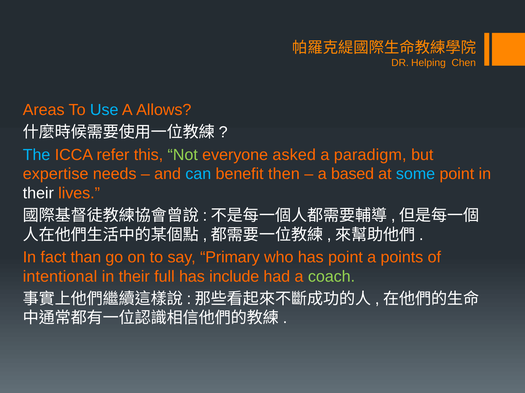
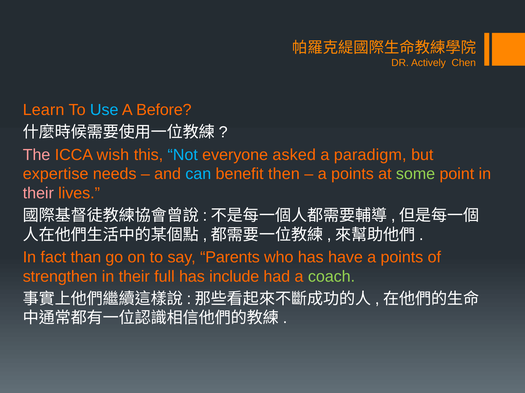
Helping: Helping -> Actively (428, 63)
Areas: Areas -> Learn (44, 110)
Allows: Allows -> Before (164, 110)
The colour: light blue -> pink (37, 155)
refer: refer -> wish (113, 155)
Not colour: light green -> light blue (183, 155)
based: based -> points (352, 174)
some colour: light blue -> light green (416, 174)
their colour: white -> pink (38, 194)
Primary: Primary -> Parents (230, 258)
has point: point -> have (345, 258)
intentional: intentional -> strengthen (60, 277)
